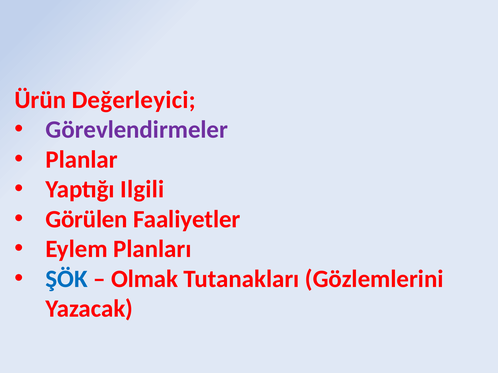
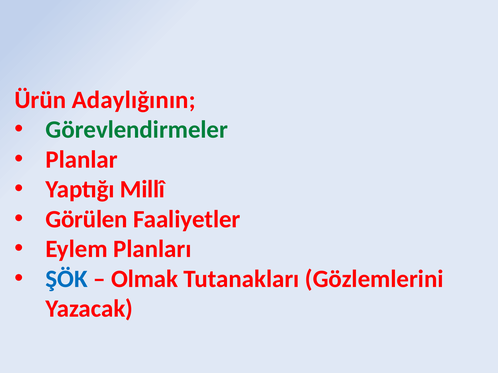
Değerleyici: Değerleyici -> Adaylığının (134, 100)
Görevlendirmeler colour: purple -> green (137, 130)
Ilgili: Ilgili -> Millî (142, 190)
